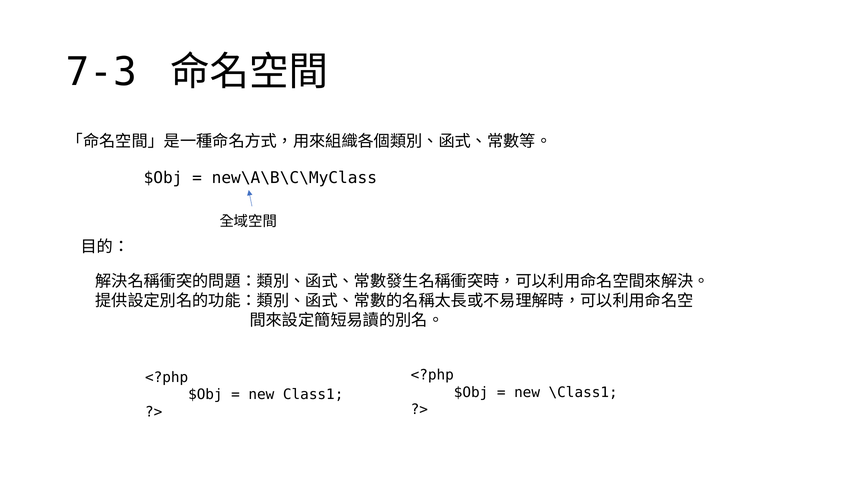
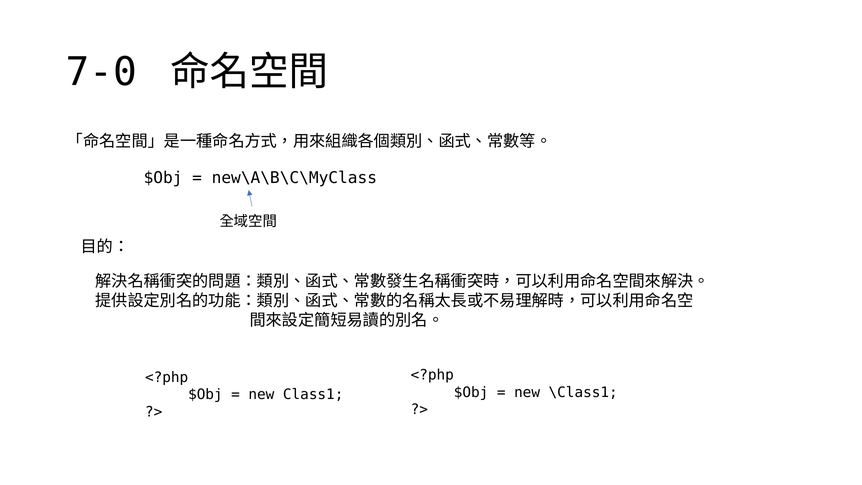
7-3: 7-3 -> 7-0 (101, 72)
